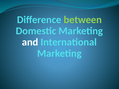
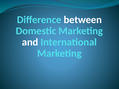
between colour: light green -> white (83, 20)
